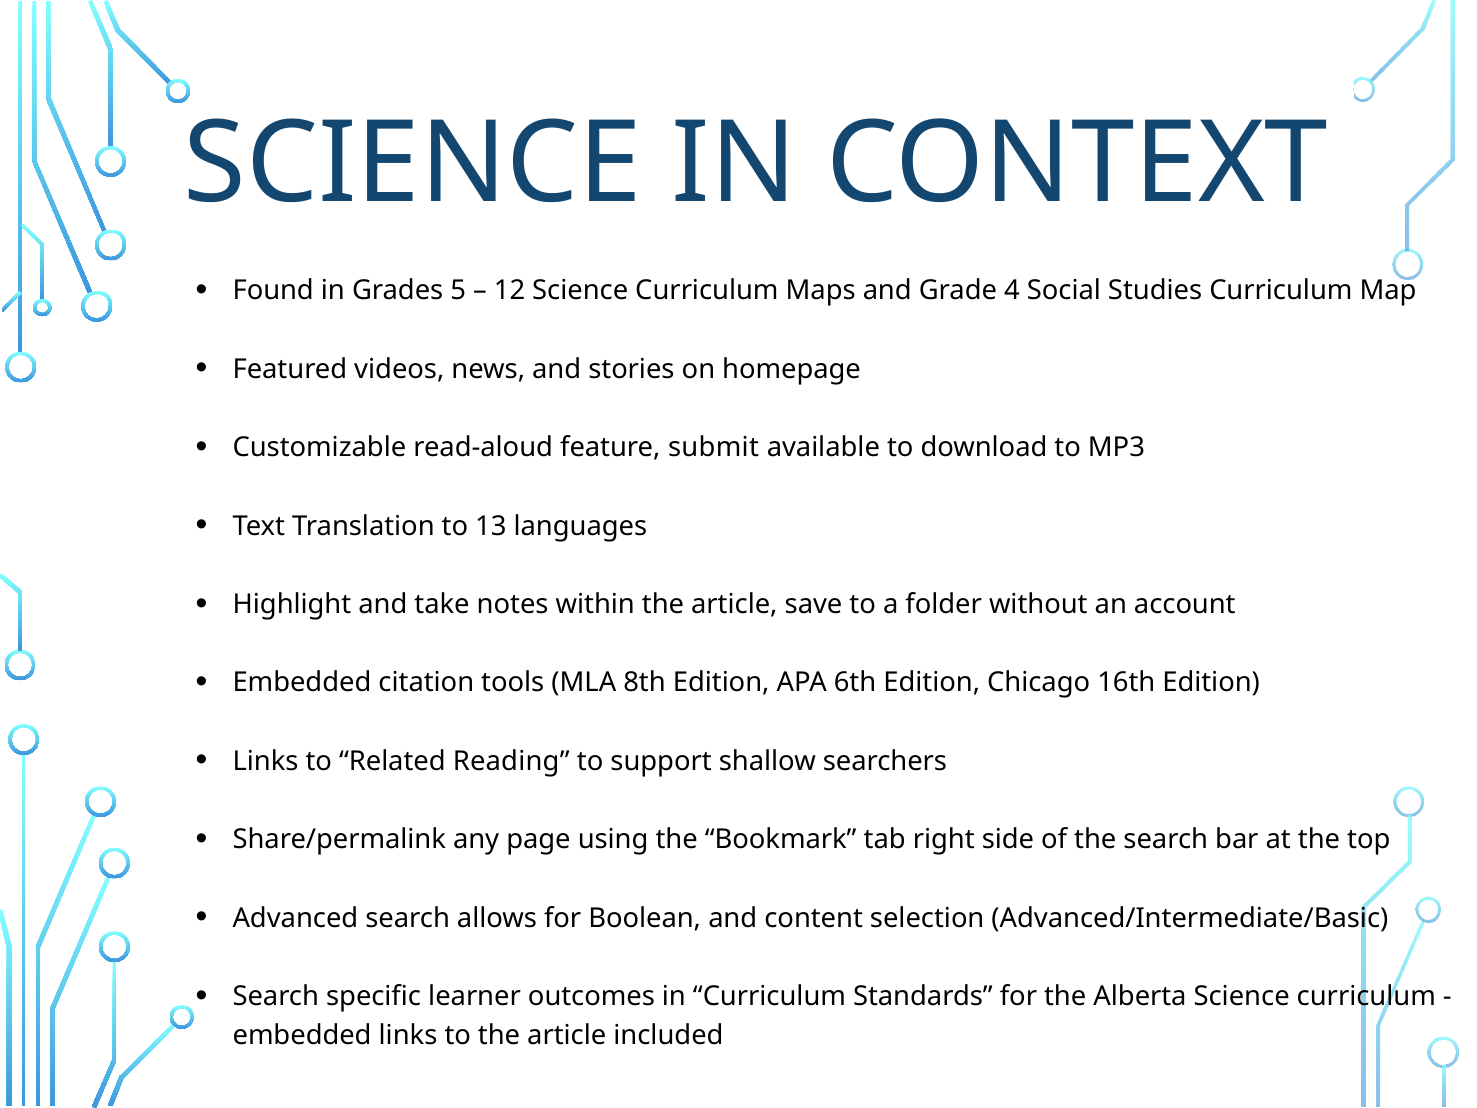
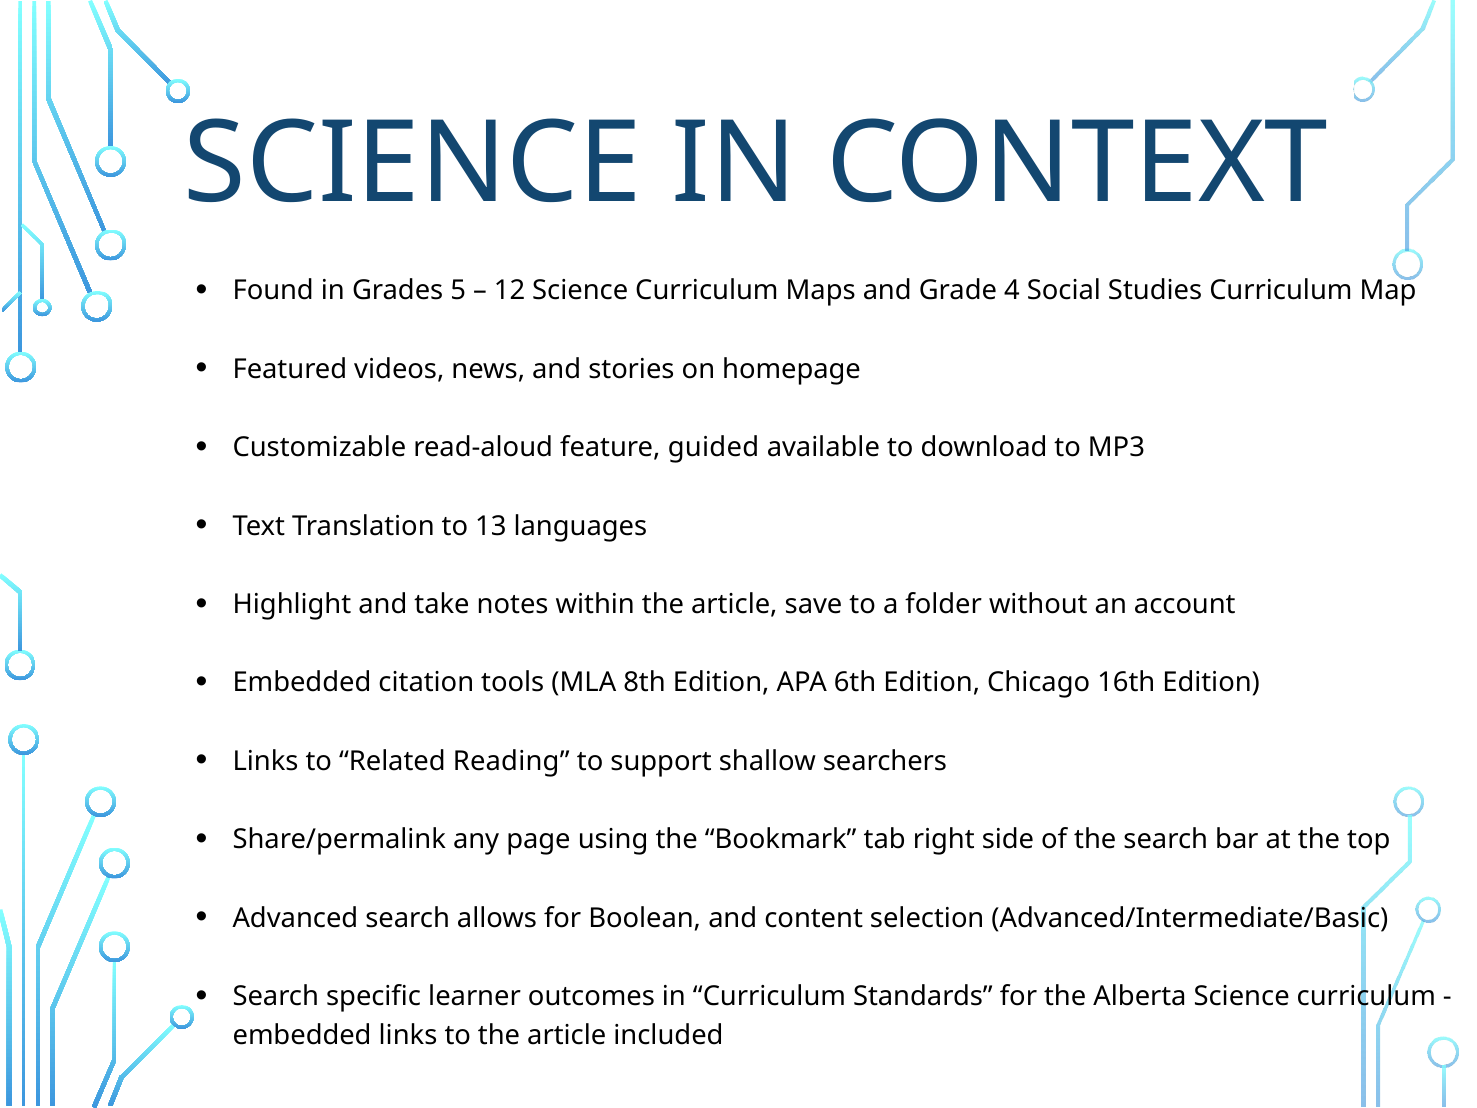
submit: submit -> guided (713, 448)
